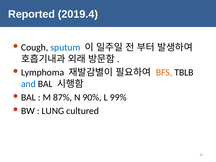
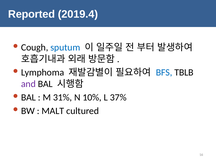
BFS colour: orange -> blue (164, 72)
and colour: blue -> purple (28, 84)
87%: 87% -> 31% (63, 97)
90%: 90% -> 10% (92, 97)
99%: 99% -> 37% (118, 97)
LUNG: LUNG -> MALT (53, 111)
